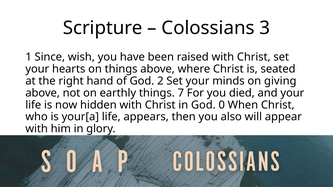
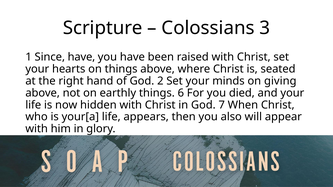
Since wish: wish -> have (81, 57)
7: 7 -> 6 (181, 93)
0: 0 -> 7 (222, 105)
